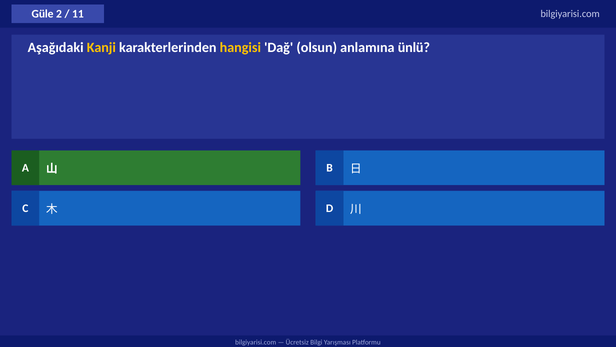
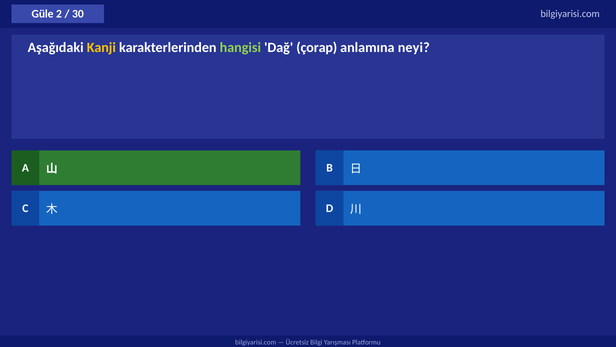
11: 11 -> 30 (78, 14)
hangisi colour: yellow -> light green (240, 47)
olsun: olsun -> çorap (317, 47)
ünlü: ünlü -> neyi (414, 47)
